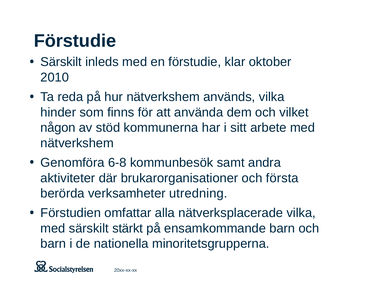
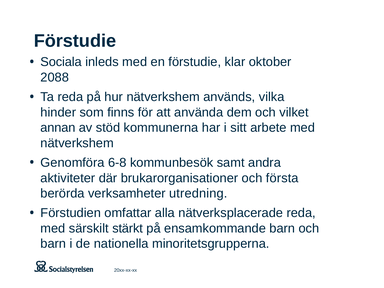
Särskilt: Särskilt -> Sociala (61, 62)
2010: 2010 -> 2088 (55, 77)
någon: någon -> annan (58, 128)
nätverksplacerade vilka: vilka -> reda (301, 213)
